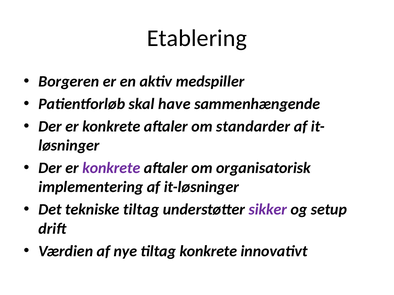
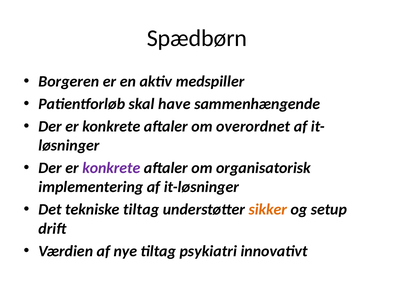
Etablering: Etablering -> Spædbørn (197, 38)
standarder: standarder -> overordnet (253, 127)
sikker colour: purple -> orange (268, 210)
tiltag konkrete: konkrete -> psykiatri (208, 251)
